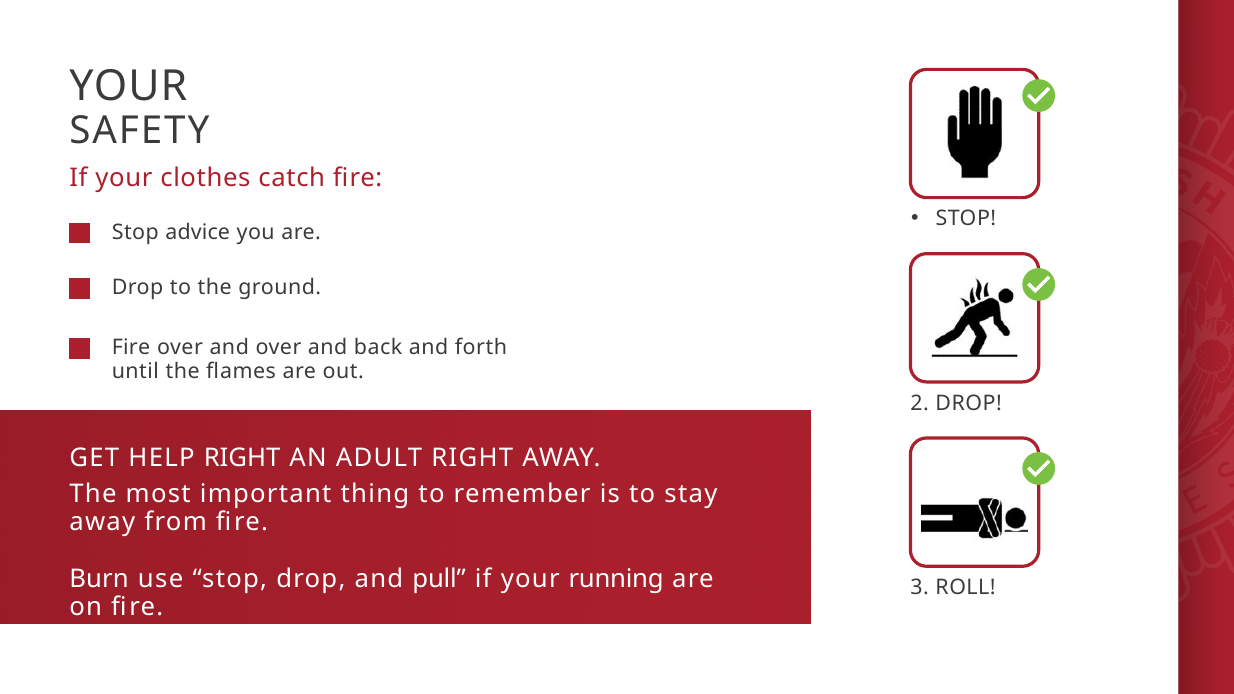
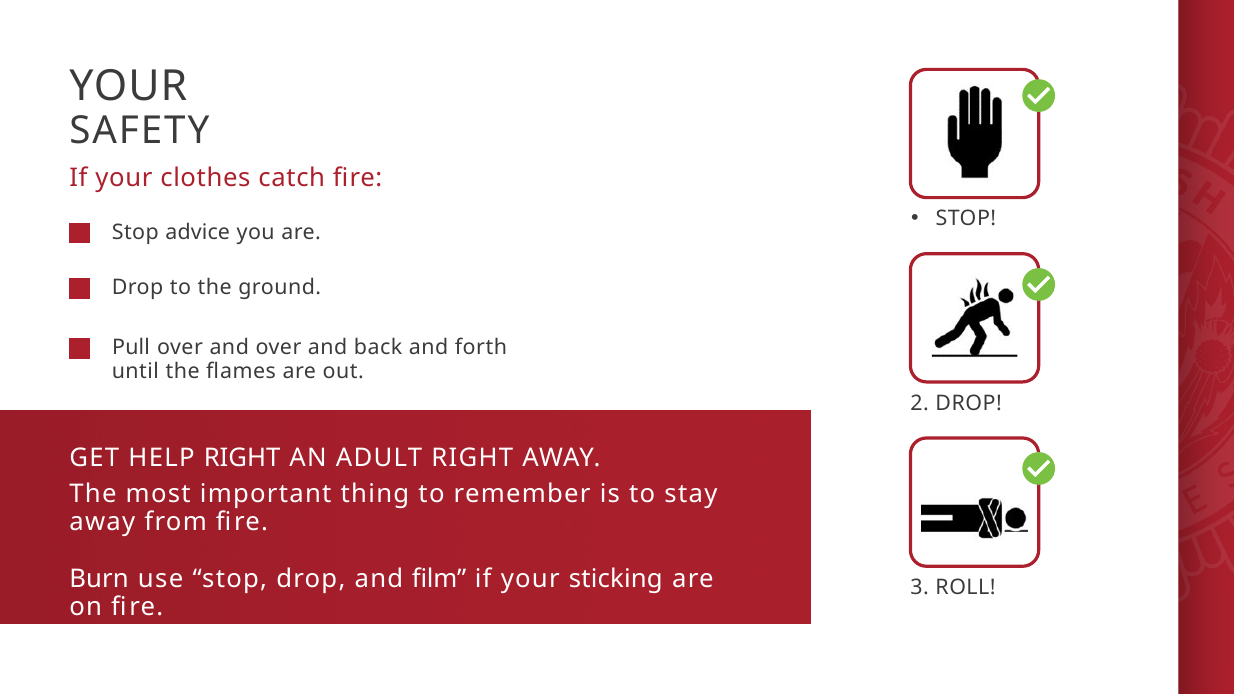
Fire: Fire -> Pull (131, 348)
pull: pull -> film (439, 579)
running: running -> sticking (616, 579)
